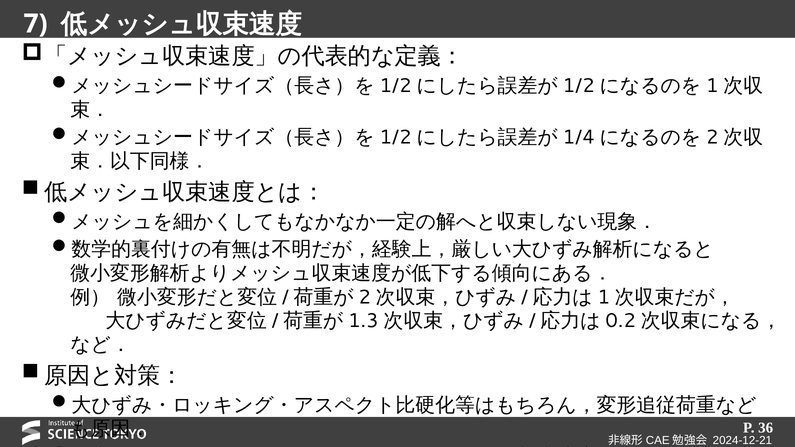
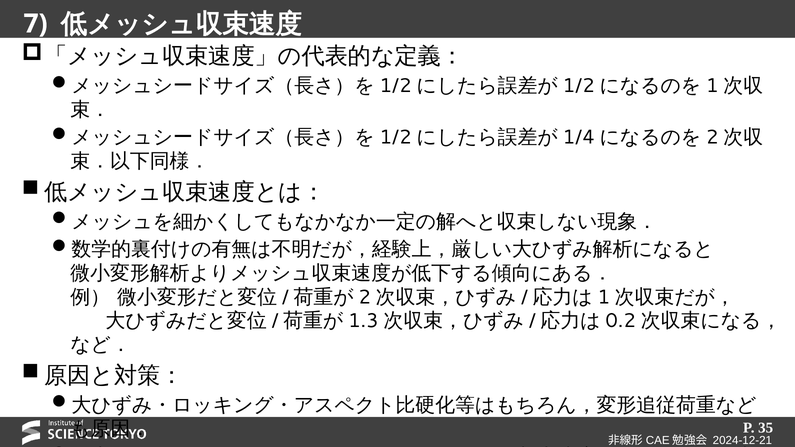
36: 36 -> 35 (766, 428)
